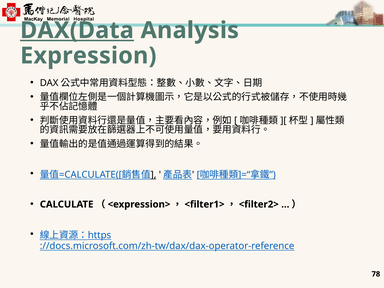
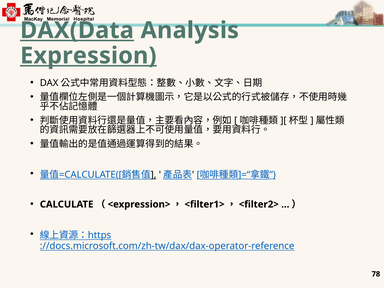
Expression underline: none -> present (88, 56)
